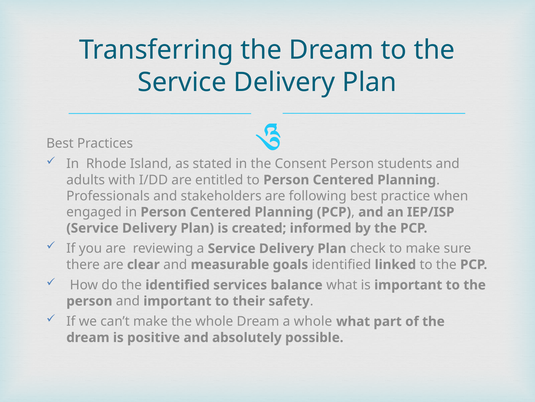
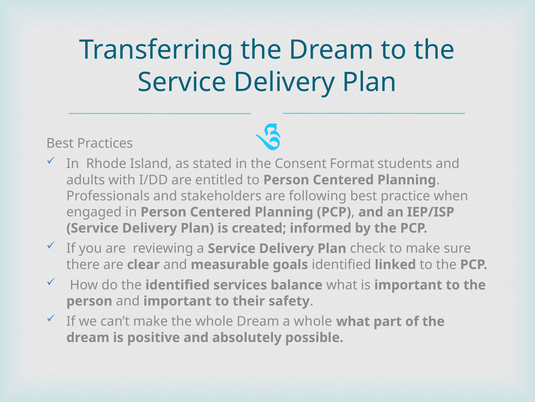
Consent Person: Person -> Format (352, 164)
